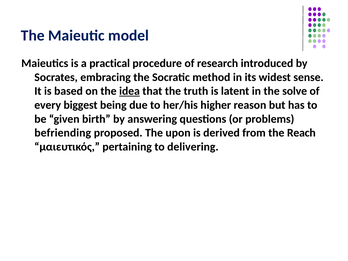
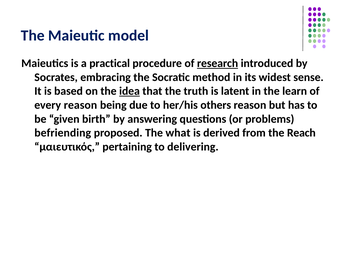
research underline: none -> present (218, 63)
solve: solve -> learn (295, 91)
every biggest: biggest -> reason (80, 105)
higher: higher -> others (216, 105)
upon: upon -> what (178, 133)
